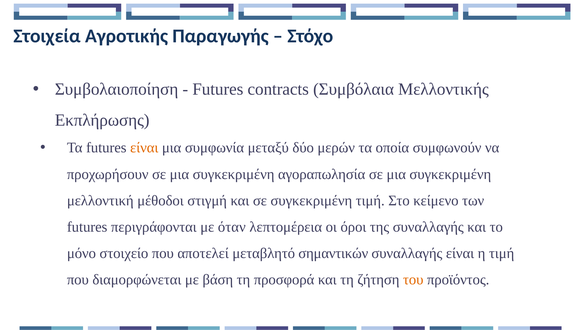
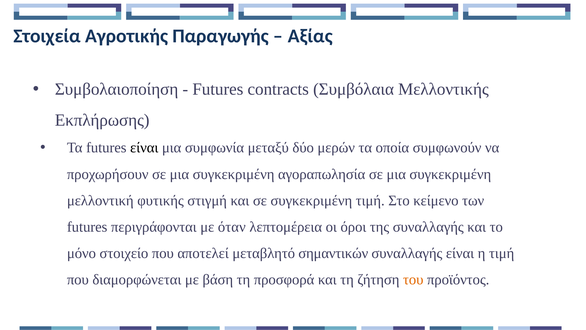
Στόχο: Στόχο -> Αξίας (310, 36)
είναι colour: orange -> black (144, 148)
μέθοδοι: μέθοδοι -> φυτικής (160, 200)
